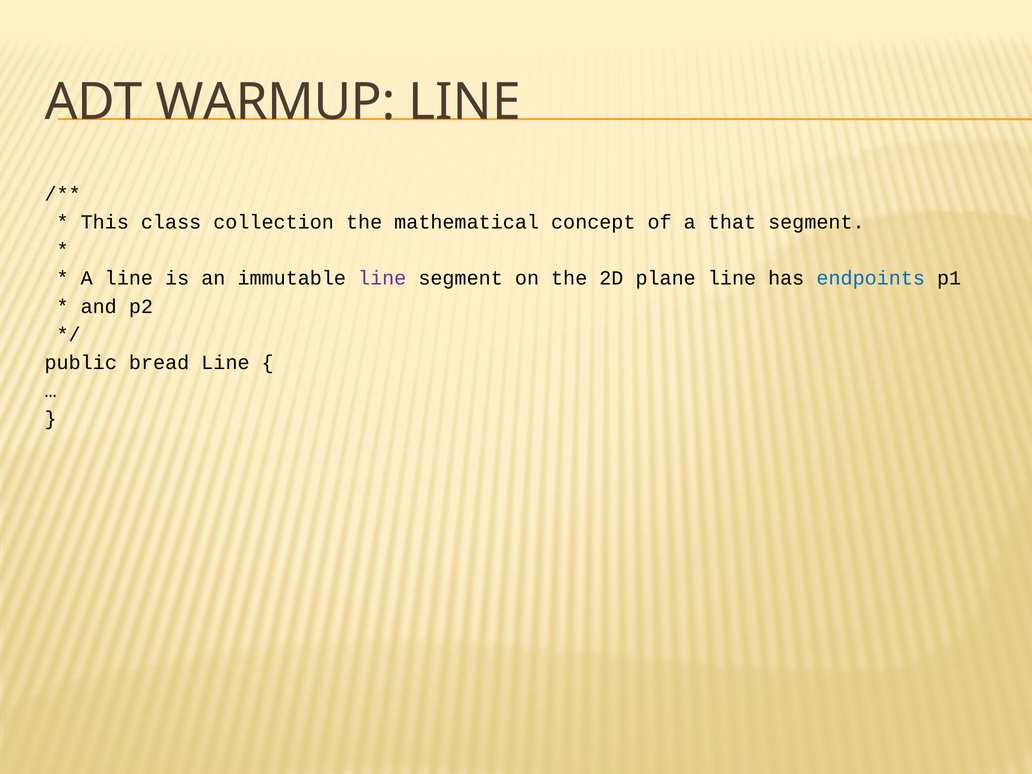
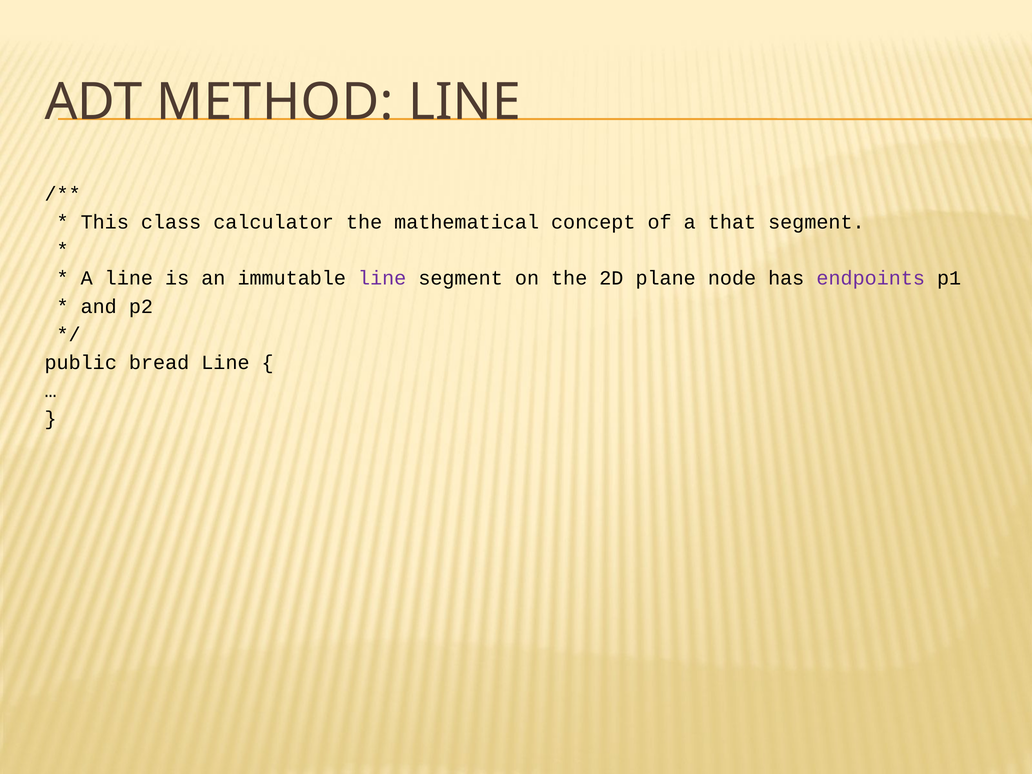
WARMUP: WARMUP -> METHOD (275, 102)
collection: collection -> calculator (274, 222)
plane line: line -> node (732, 278)
endpoints colour: blue -> purple (871, 278)
